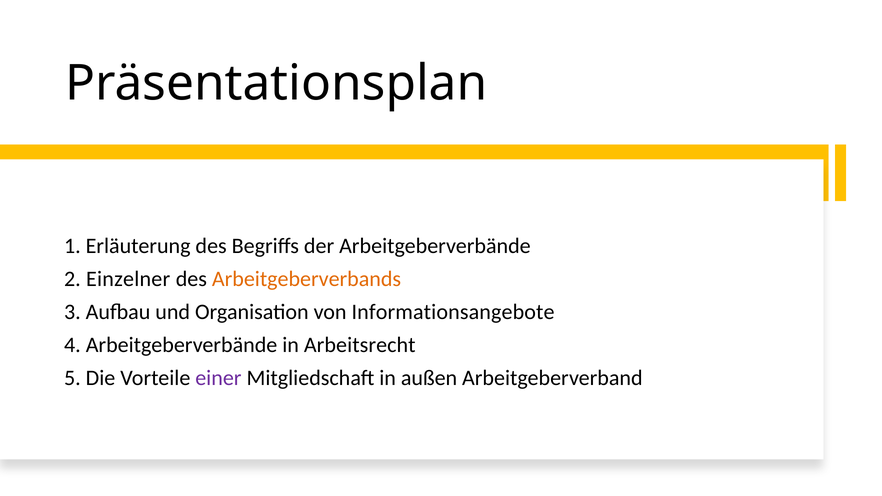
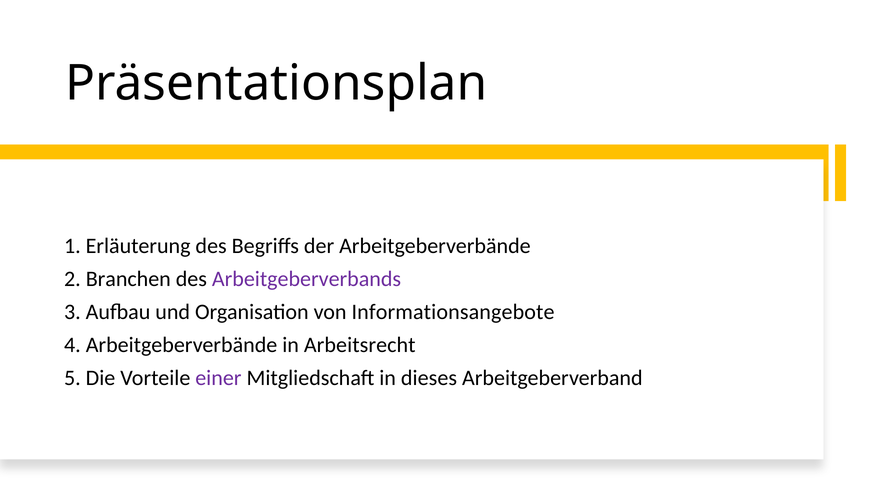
Einzelner: Einzelner -> Branchen (128, 279)
Arbeitgeberverbands colour: orange -> purple (307, 279)
außen: außen -> dieses (429, 378)
